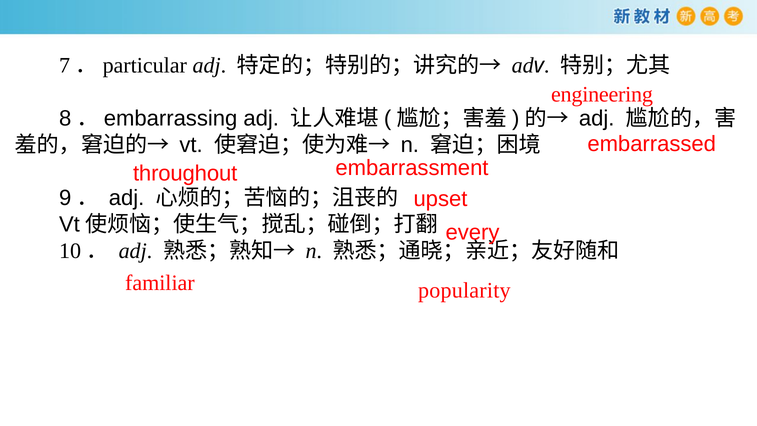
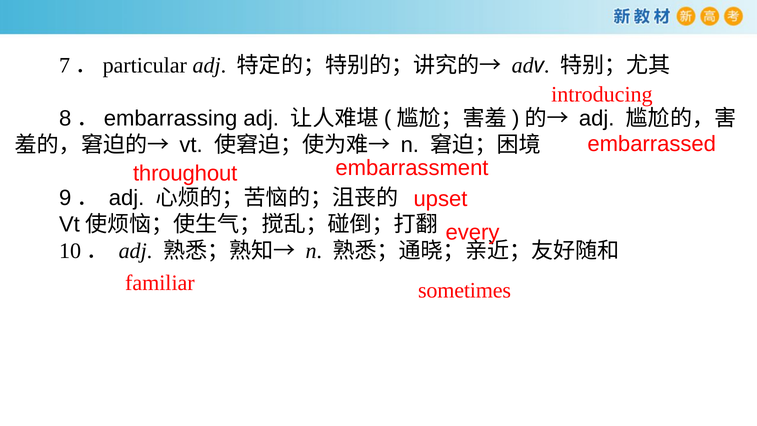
engineering: engineering -> introducing (602, 94)
popularity: popularity -> sometimes (465, 291)
